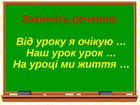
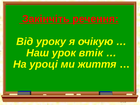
урок урок: урок -> втік (91, 53)
